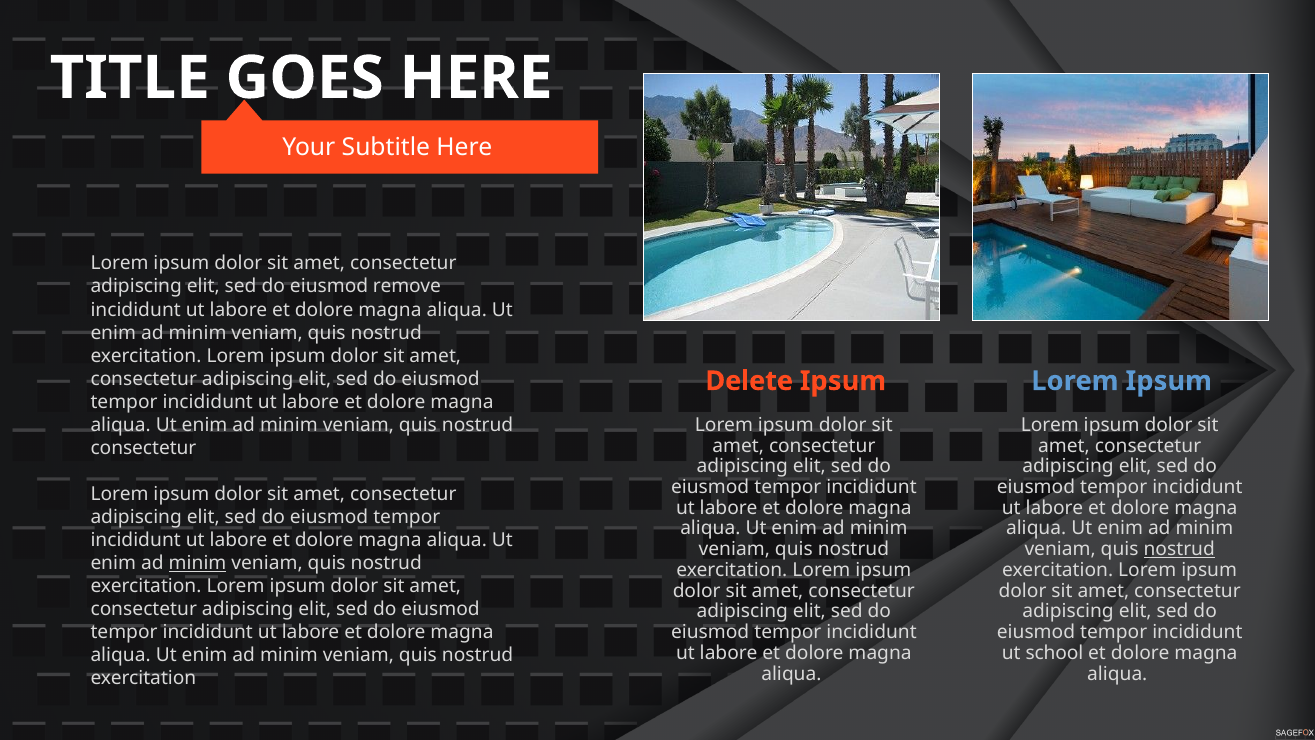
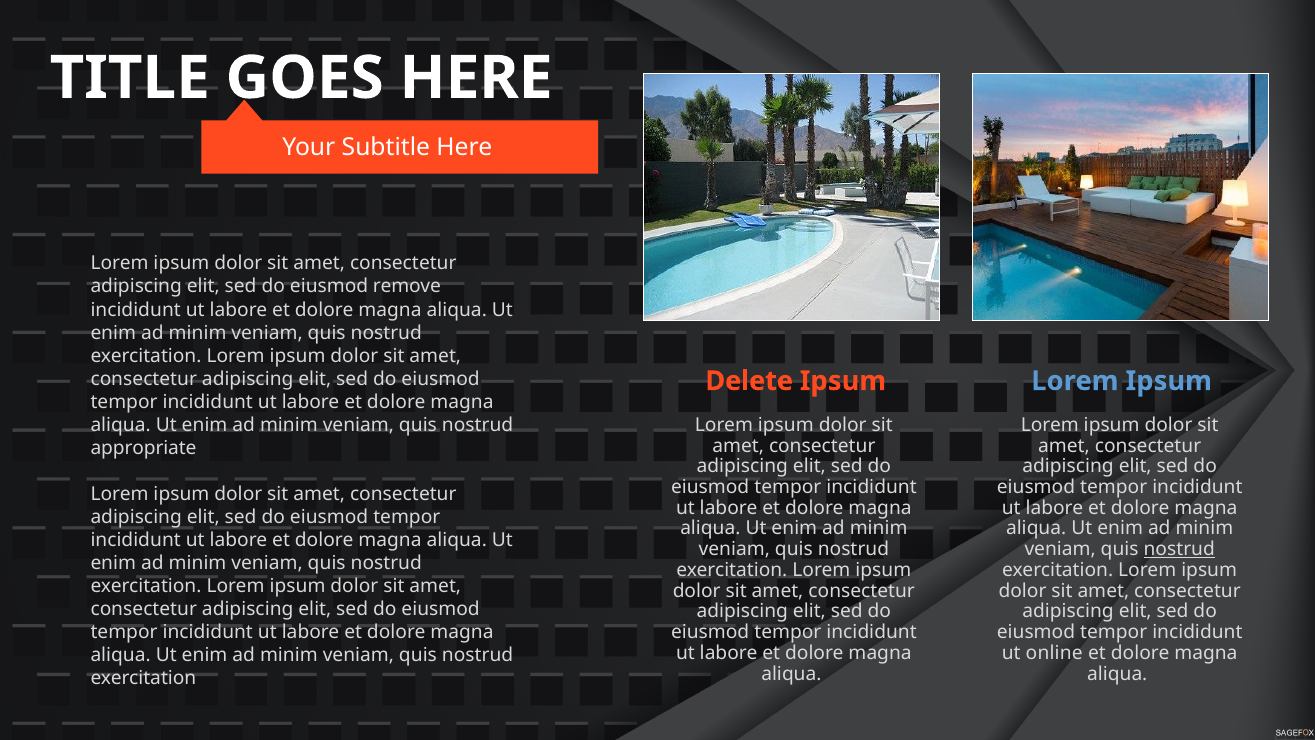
consectetur: consectetur -> appropriate (144, 448)
minim underline: present -> none (198, 563)
school: school -> online (1054, 653)
